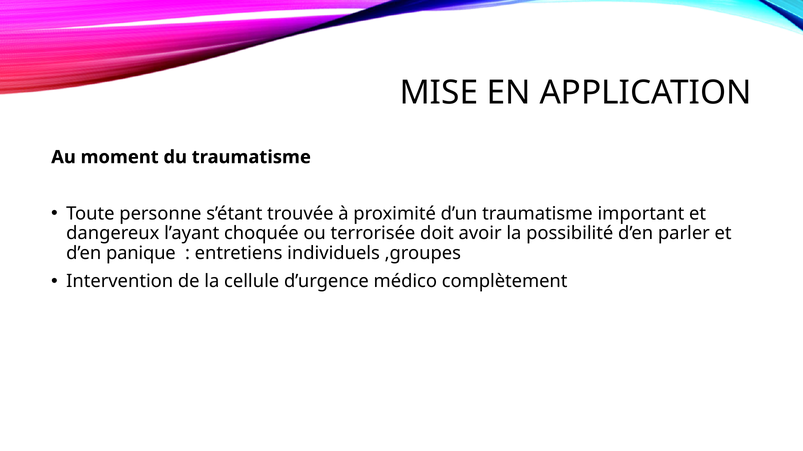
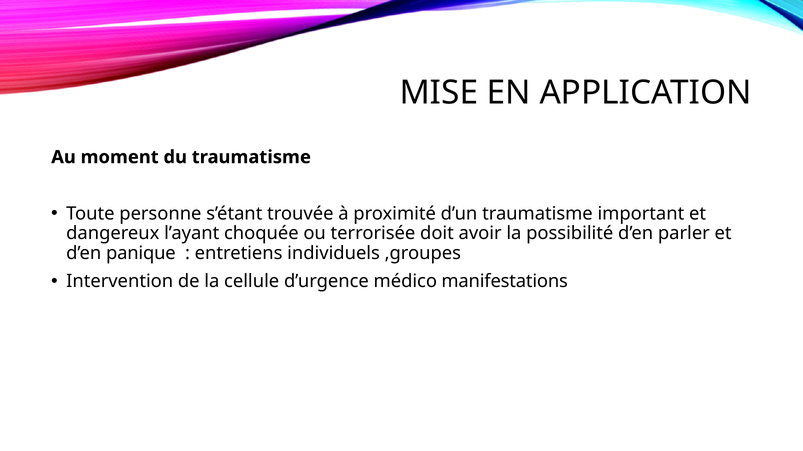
complètement: complètement -> manifestations (505, 282)
